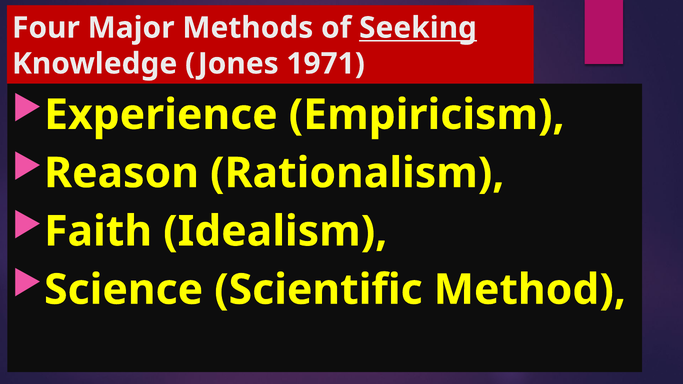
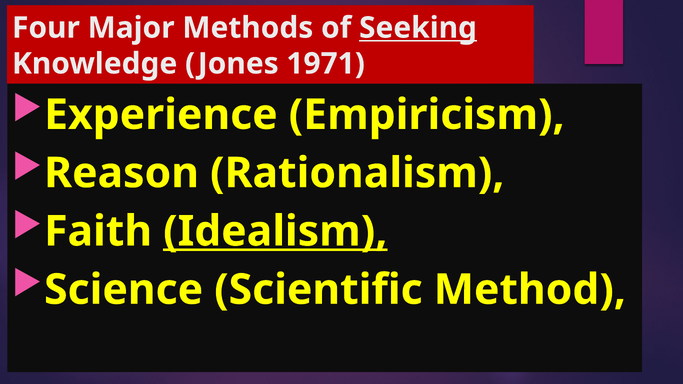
Idealism underline: none -> present (275, 232)
